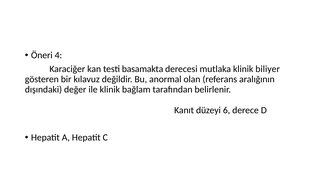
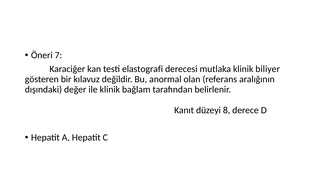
4: 4 -> 7 (58, 55)
basamakta: basamakta -> elastografi (143, 69)
6: 6 -> 8 (227, 110)
